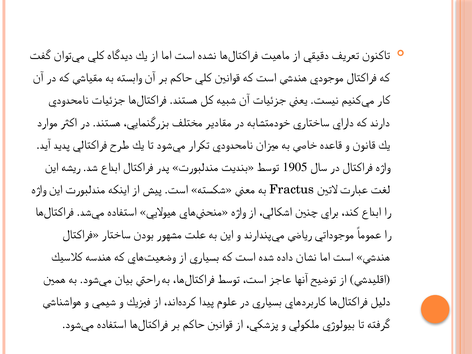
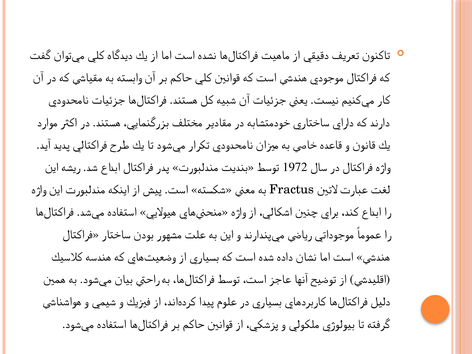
1905: 1905 -> 1972 (295, 167)
